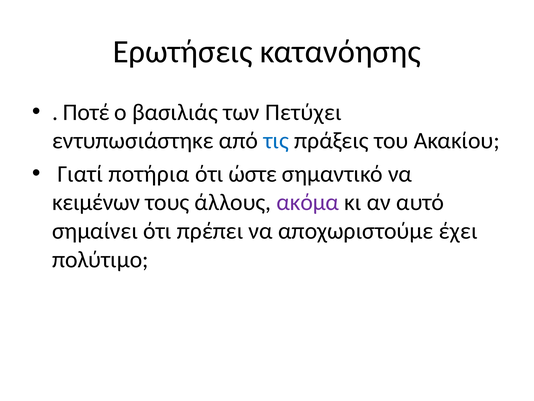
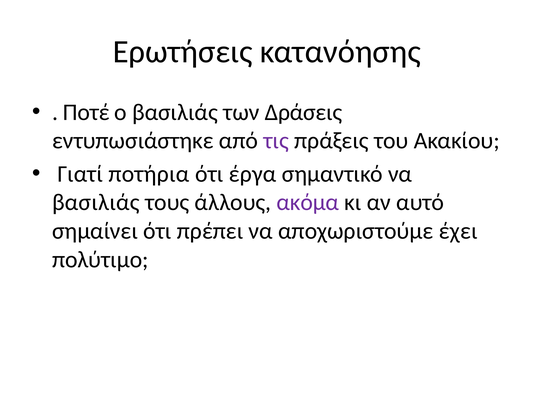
Πετύχει: Πετύχει -> Δράσεις (304, 112)
τις colour: blue -> purple (276, 141)
ώστε: ώστε -> έργα (253, 174)
κειμένων: κειμένων -> βασιλιάς (96, 202)
